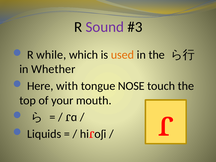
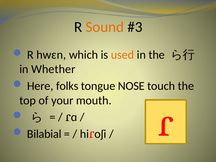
Sound colour: purple -> orange (105, 27)
while: while -> hwɛn (51, 55)
with: with -> folks (67, 86)
Liquids: Liquids -> Bilabial (44, 134)
